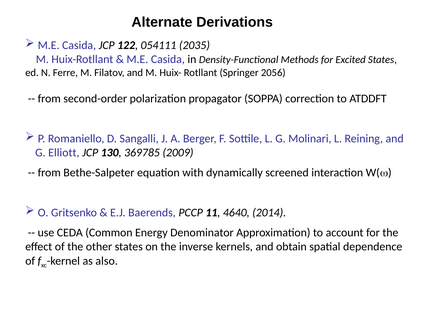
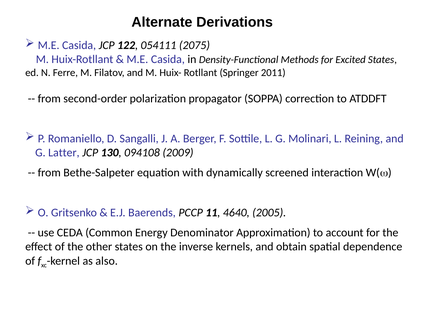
2035: 2035 -> 2075 (194, 45)
2056: 2056 -> 2011 (273, 72)
Elliott: Elliott -> Latter (64, 153)
369785: 369785 -> 094108 (142, 153)
2014: 2014 -> 2005 (269, 212)
